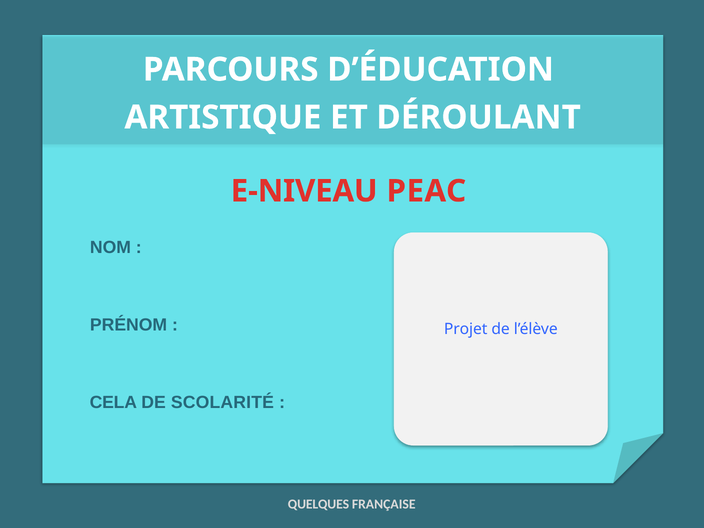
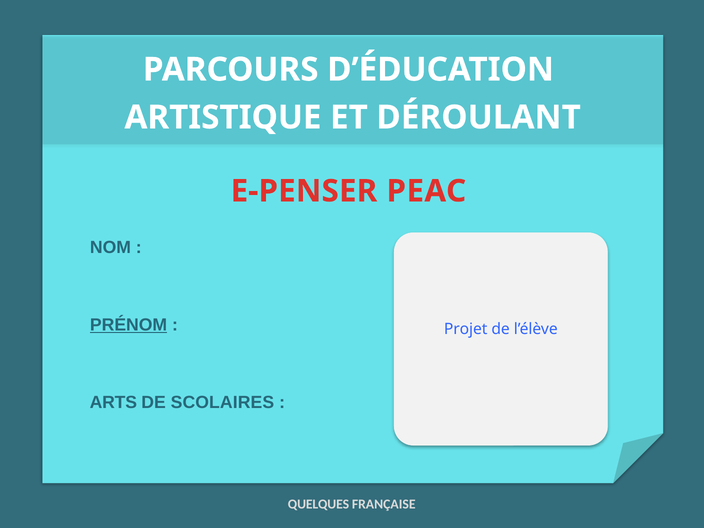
E-NIVEAU: E-NIVEAU -> E-PENSER (304, 191)
PRÉNOM underline: none -> present (129, 325)
CELA: CELA -> ARTS (113, 403)
SCOLARITÉ: SCOLARITÉ -> SCOLAIRES (222, 403)
